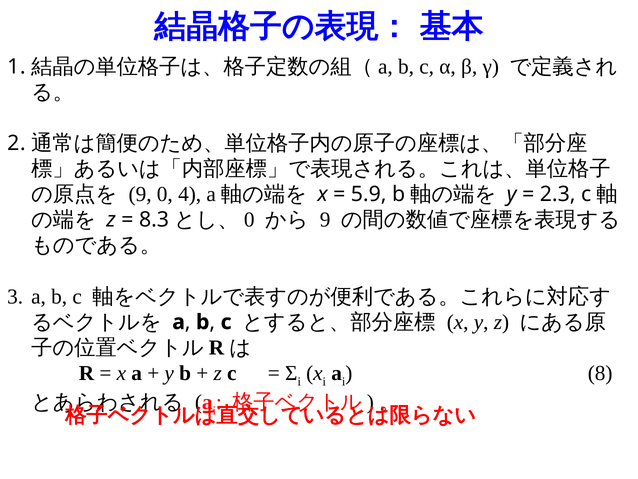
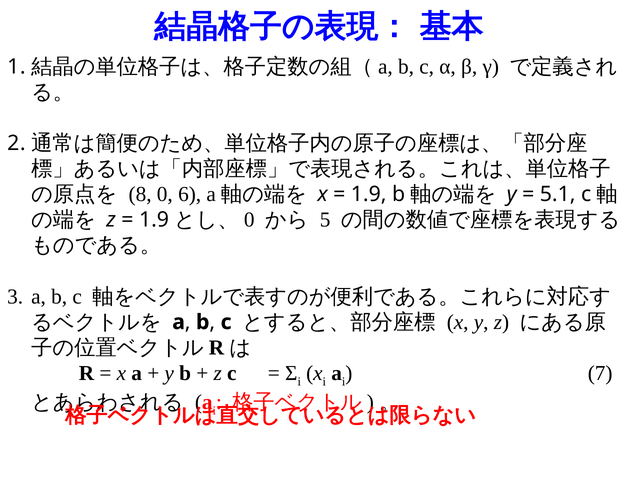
9: 9 -> 8 (140, 194)
4: 4 -> 6 (190, 194)
5.9: 5.9 -> 1.9 (369, 194)
2.3: 2.3 -> 5.1 (558, 194)
8.3: 8.3 -> 1.9 (154, 220)
9: 9 -> 5 (325, 220)
8: 8 -> 7 (600, 373)
